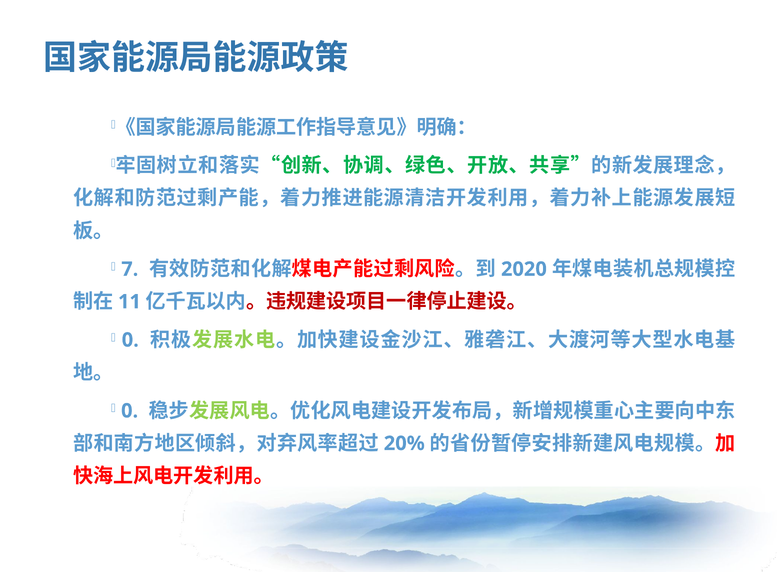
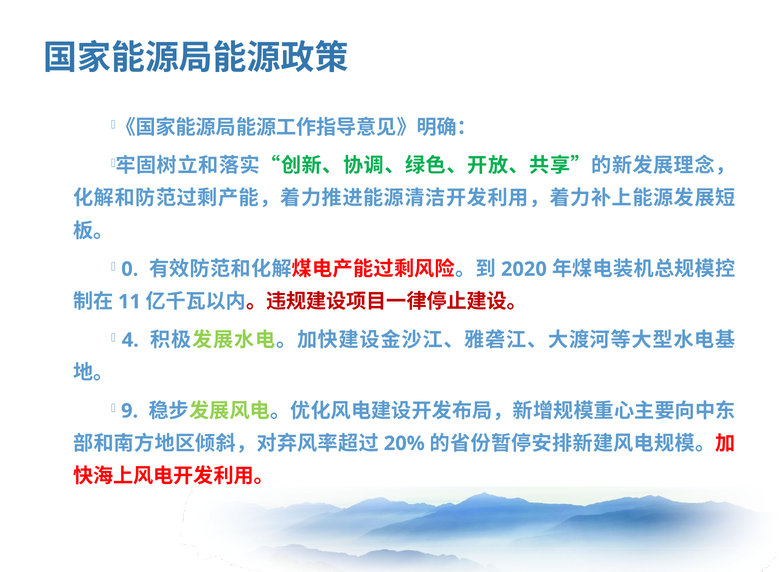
7: 7 -> 0 (130, 269)
0: 0 -> 4 (130, 340)
0: 0 -> 9 (130, 410)
